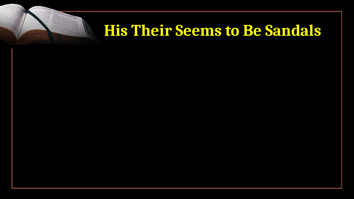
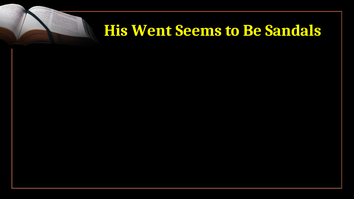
Their: Their -> Went (152, 31)
